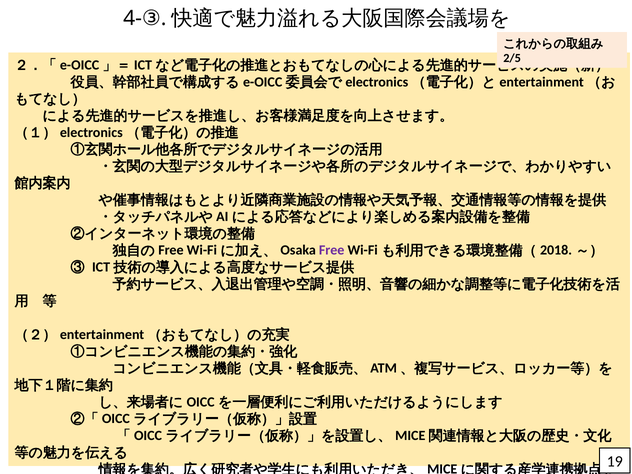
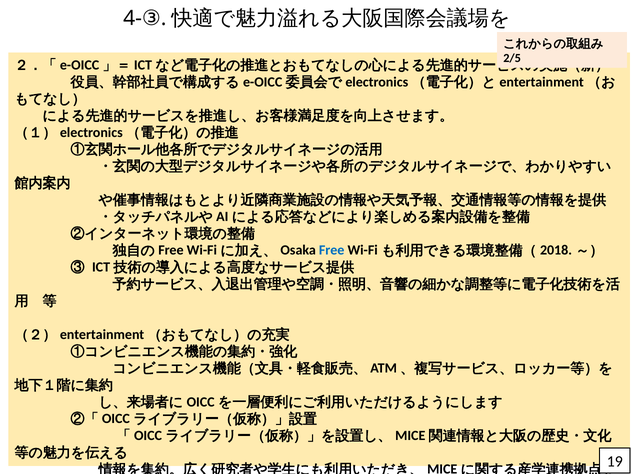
Free colour: purple -> blue (332, 250)
